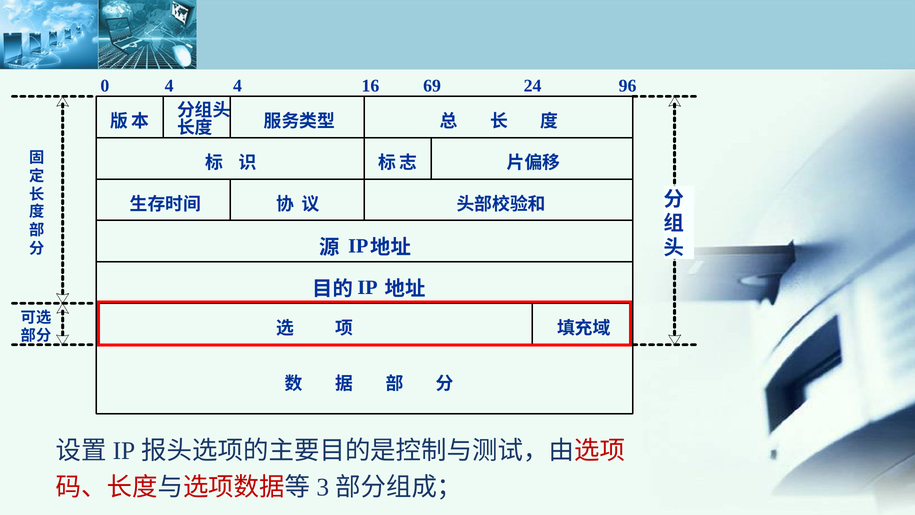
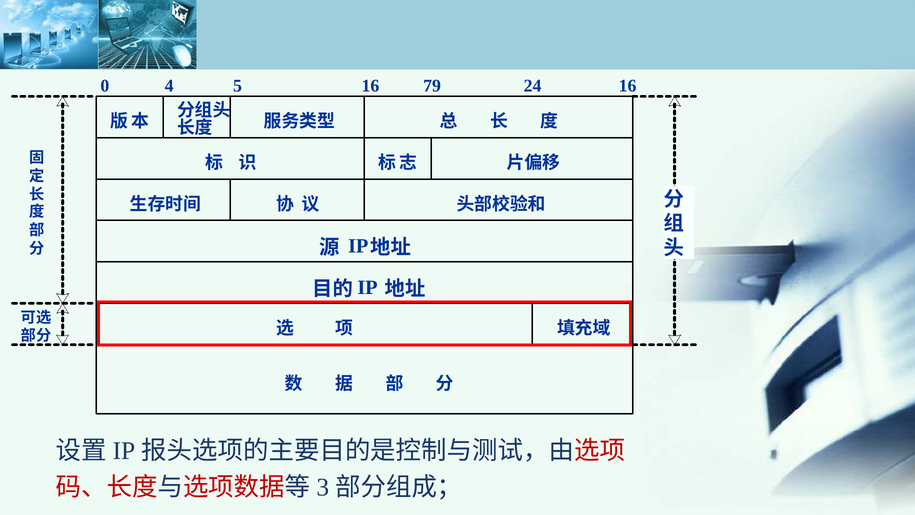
4 4: 4 -> 5 (237, 86)
69: 69 -> 79 (432, 86)
24 96: 96 -> 16 (628, 86)
